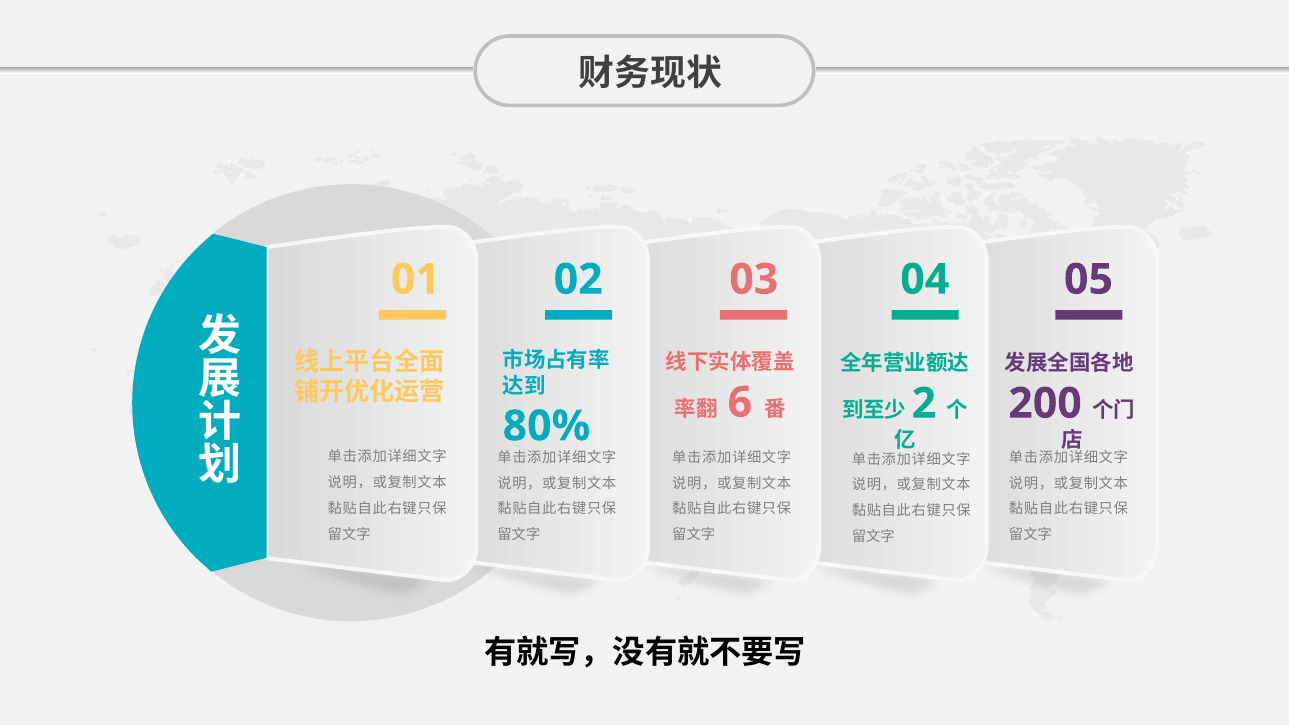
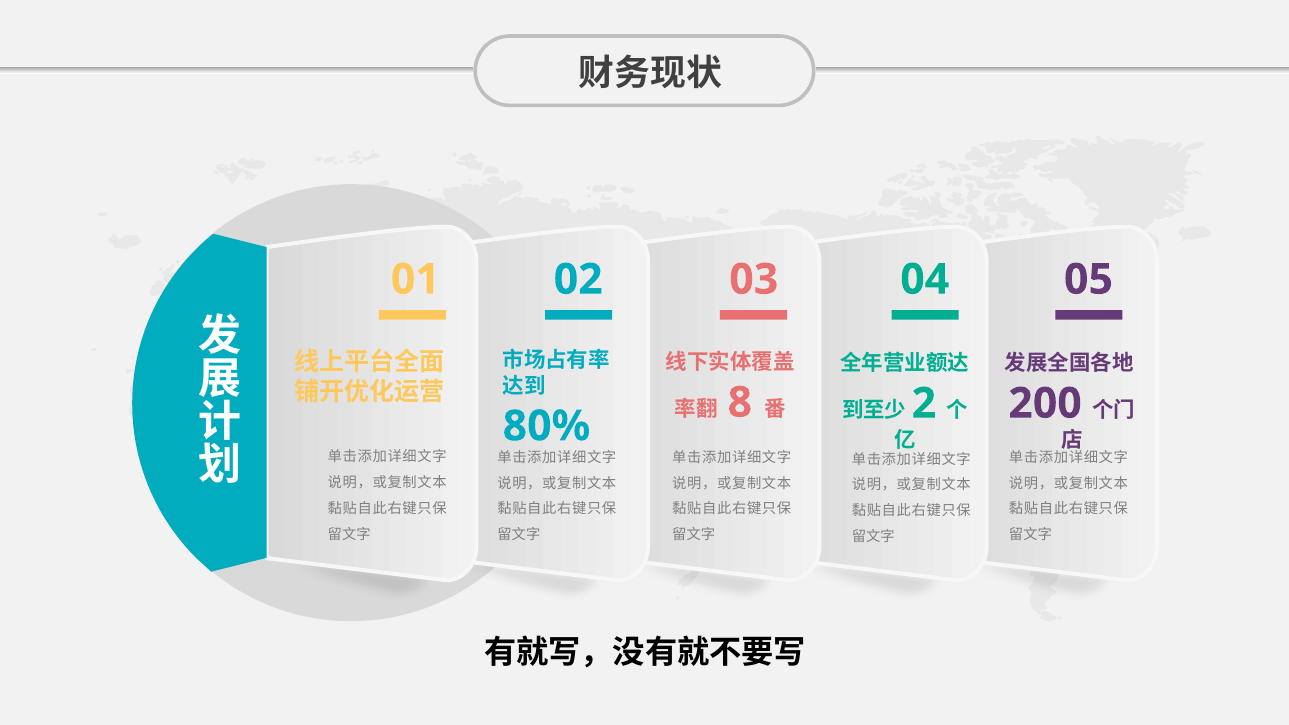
6: 6 -> 8 (740, 403)
